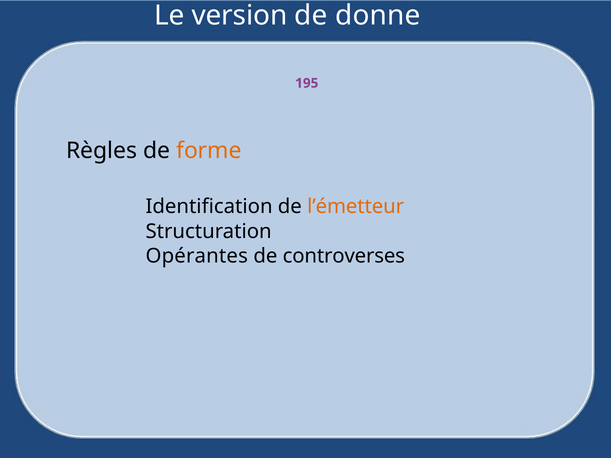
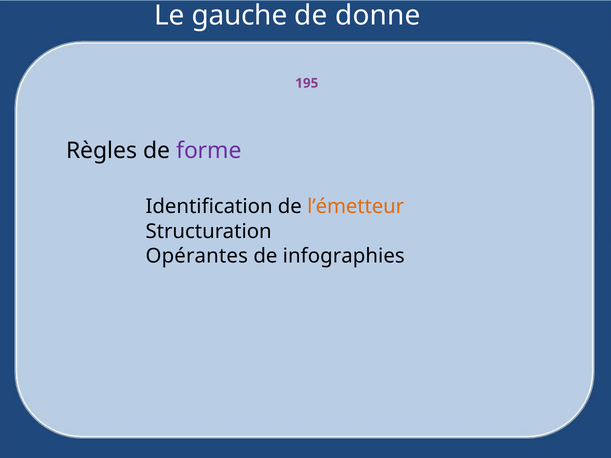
version: version -> gauche (240, 16)
forme colour: orange -> purple (209, 151)
controverses: controverses -> infographies (344, 256)
